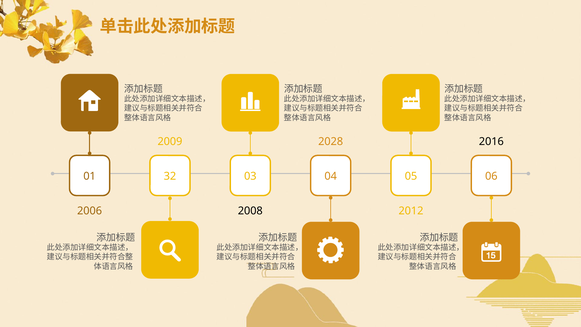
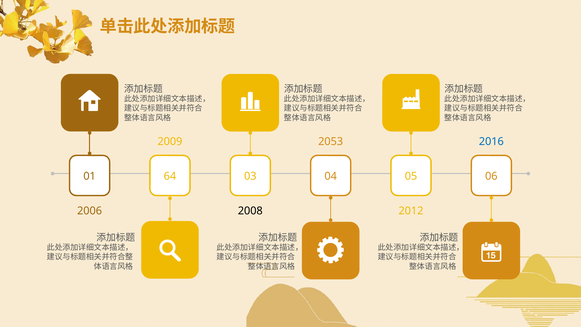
2028: 2028 -> 2053 (331, 141)
2016 colour: black -> blue (491, 141)
32: 32 -> 64 (170, 176)
